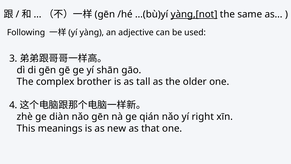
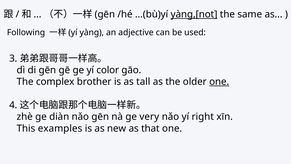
shān: shān -> color (108, 70)
one underline: none -> present (219, 82)
qián: qián -> very (149, 117)
meanings: meanings -> examples (60, 128)
